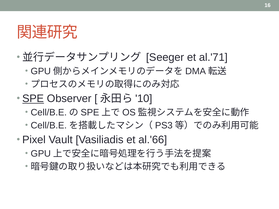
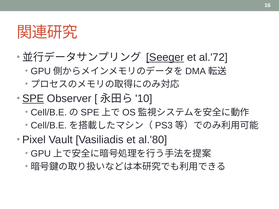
Seeger underline: none -> present (165, 57)
al.'71: al.'71 -> al.'72 (213, 57)
al.'66: al.'66 -> al.'80 (153, 140)
